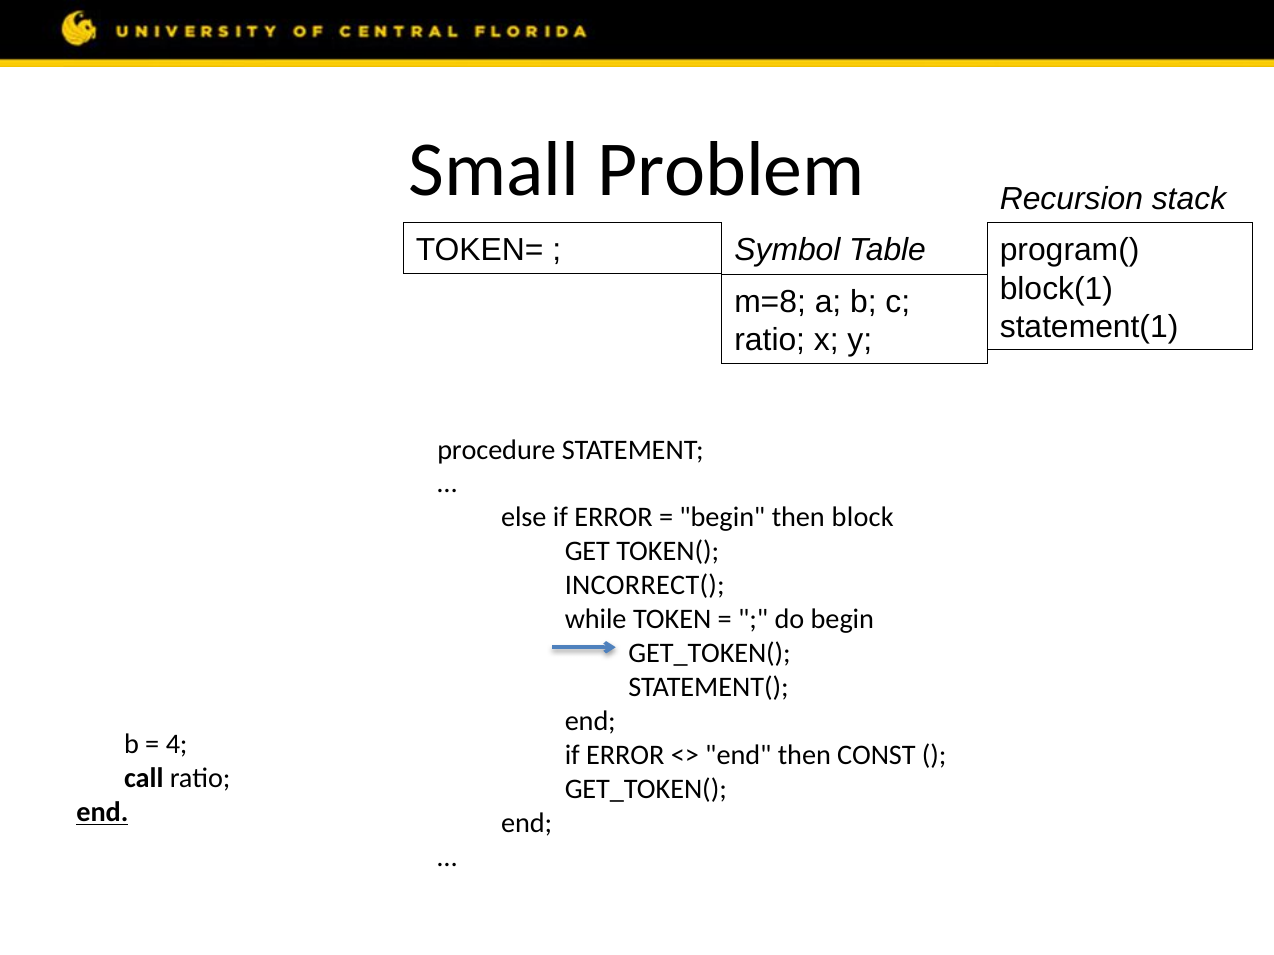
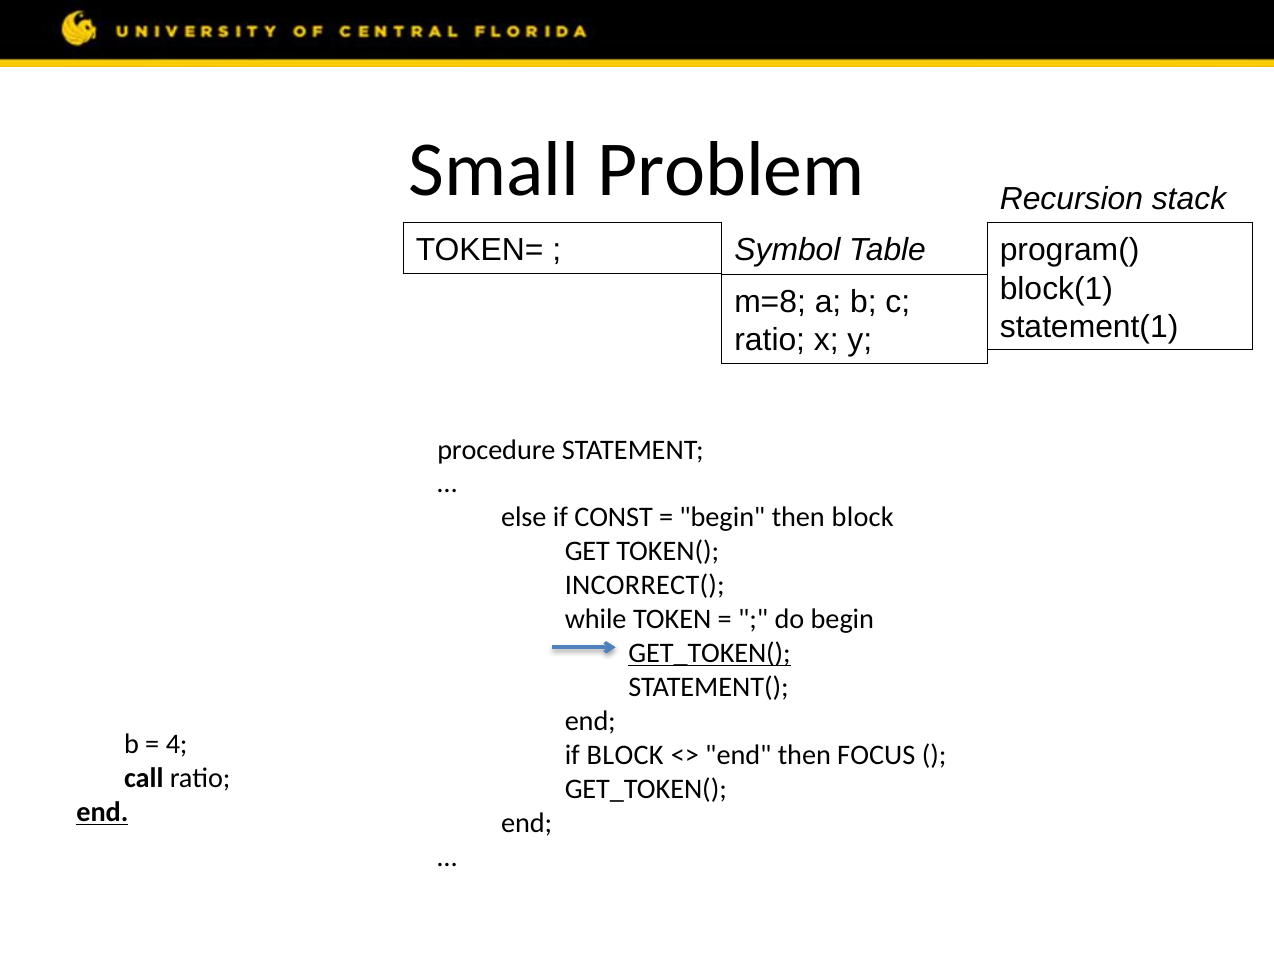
else if ERROR: ERROR -> CONST (614, 518)
GET_TOKEN( underline: none -> present (710, 654)
ERROR: ERROR -> BLOCK (625, 756)
then CONST: CONST -> FOCUS (876, 756)
